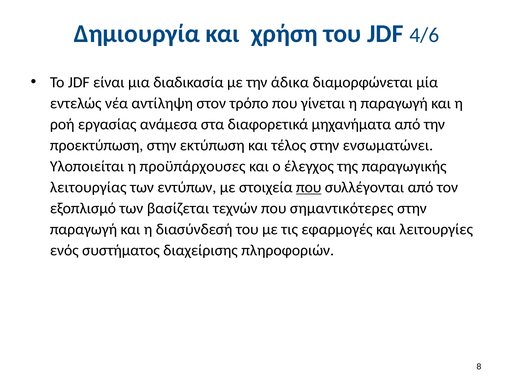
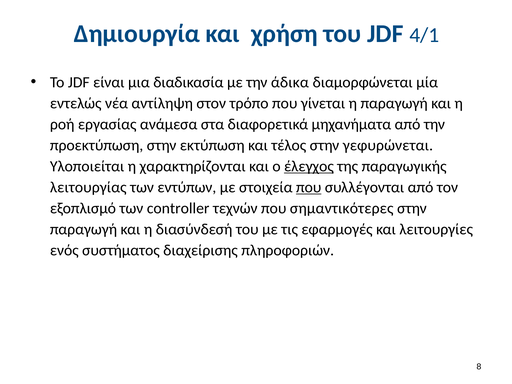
4/6: 4/6 -> 4/1 (424, 35)
ενσωματώνει: ενσωματώνει -> γεφυρώνεται (388, 145)
προϋπάρχουσες: προϋπάρχουσες -> χαρακτηρίζονται (193, 166)
έλεγχος underline: none -> present (309, 166)
βασίζεται: βασίζεται -> controller (178, 208)
